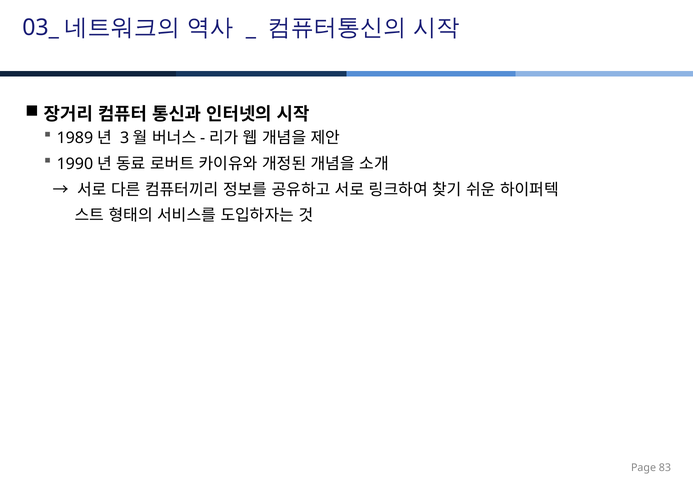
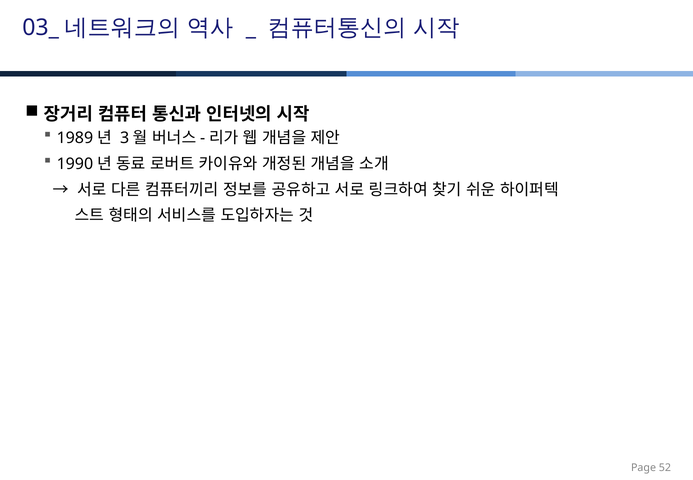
83: 83 -> 52 (665, 467)
